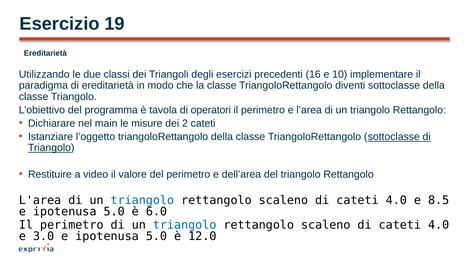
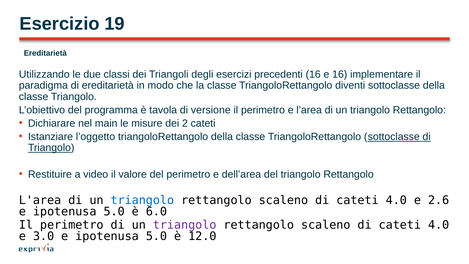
e 10: 10 -> 16 (340, 74)
operatori: operatori -> versione (211, 110)
8.5: 8.5 -> 2.6 (439, 200)
triangolo colour: blue -> purple (185, 225)
